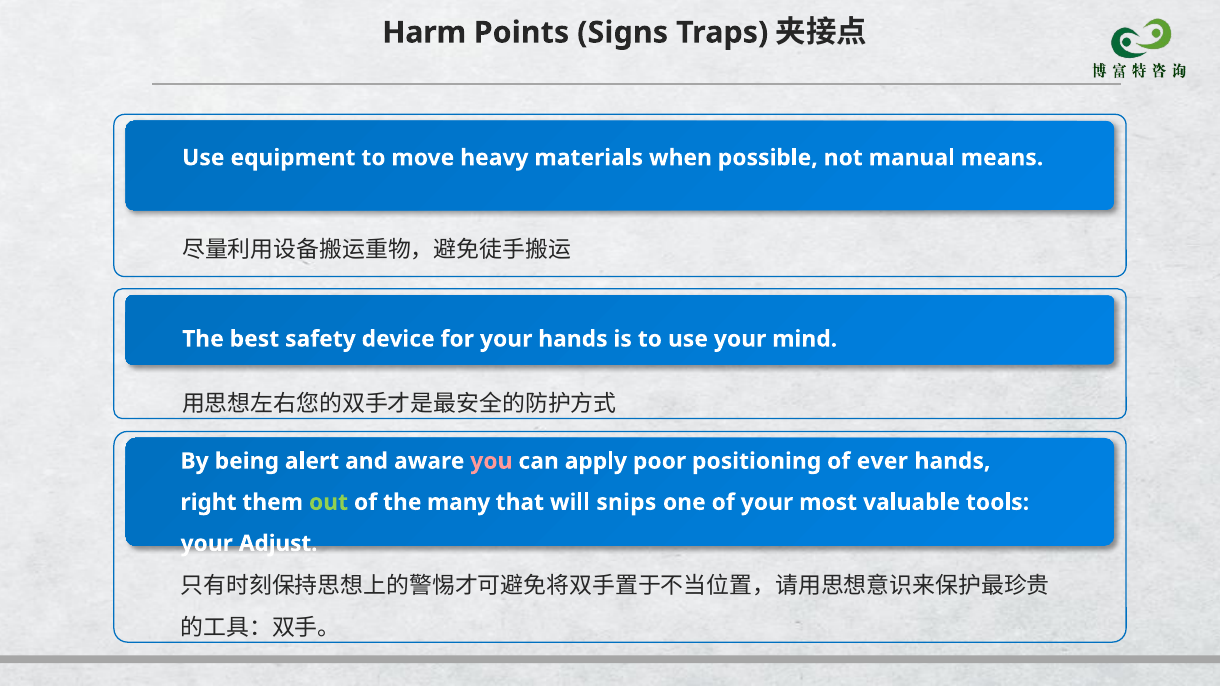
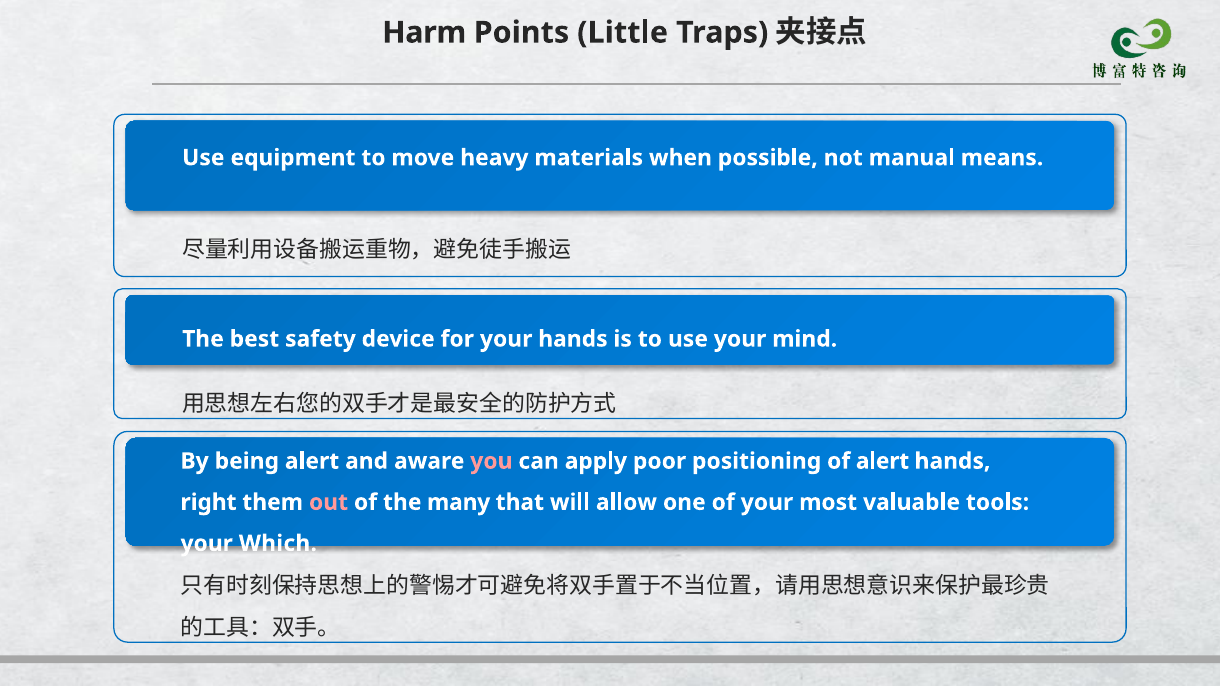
Signs: Signs -> Little (623, 33)
of ever: ever -> alert (882, 461)
out colour: light green -> pink (329, 502)
snips: snips -> allow (626, 502)
Adjust: Adjust -> Which (278, 544)
